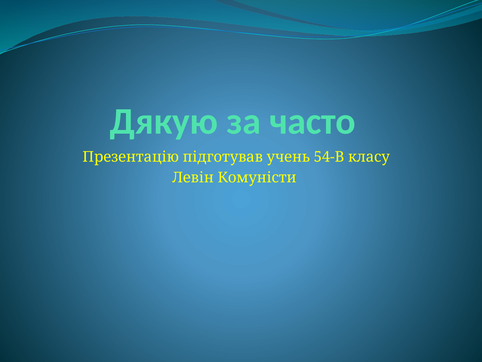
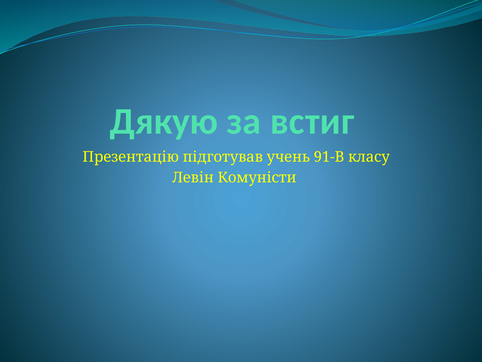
часто: часто -> встиг (312, 121)
54-В: 54-В -> 91-В (329, 157)
